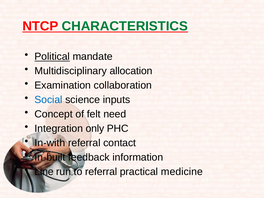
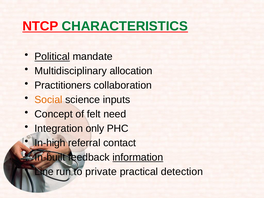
Examination: Examination -> Practitioners (63, 85)
Social colour: blue -> orange (48, 100)
In-with: In-with -> In-high (50, 143)
information underline: none -> present (138, 157)
to referral: referral -> private (101, 172)
medicine: medicine -> detection (182, 172)
